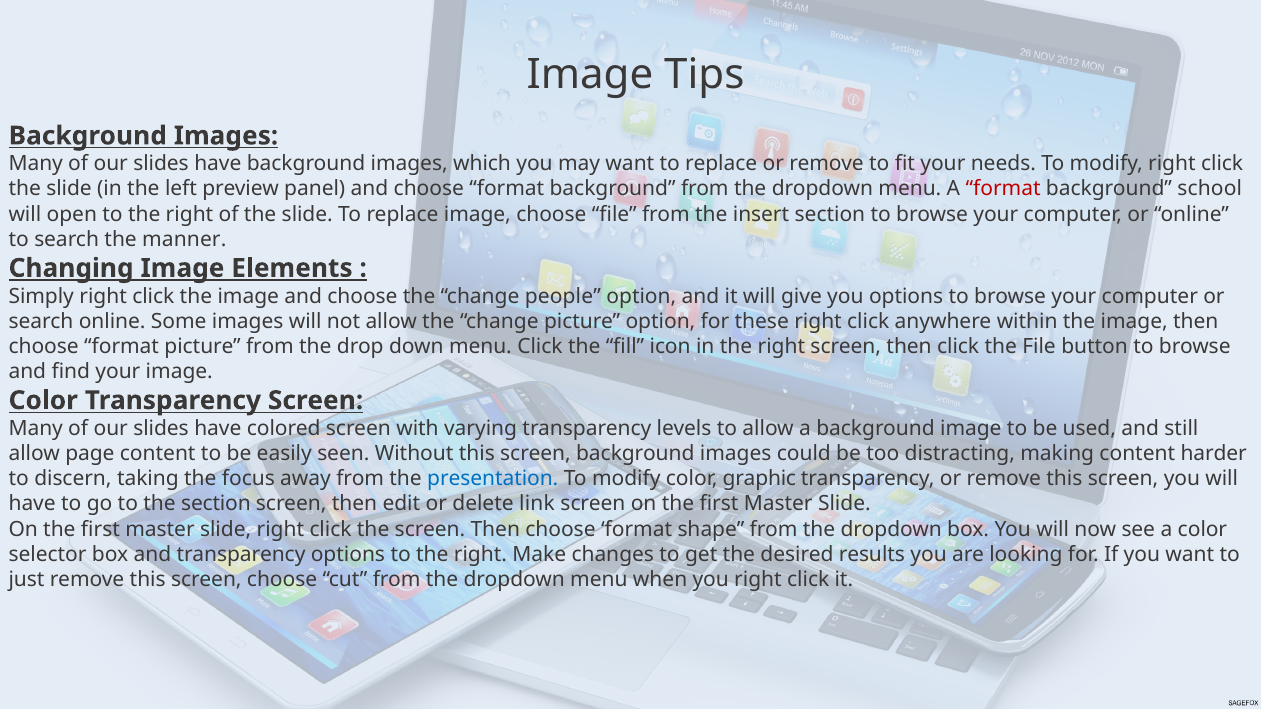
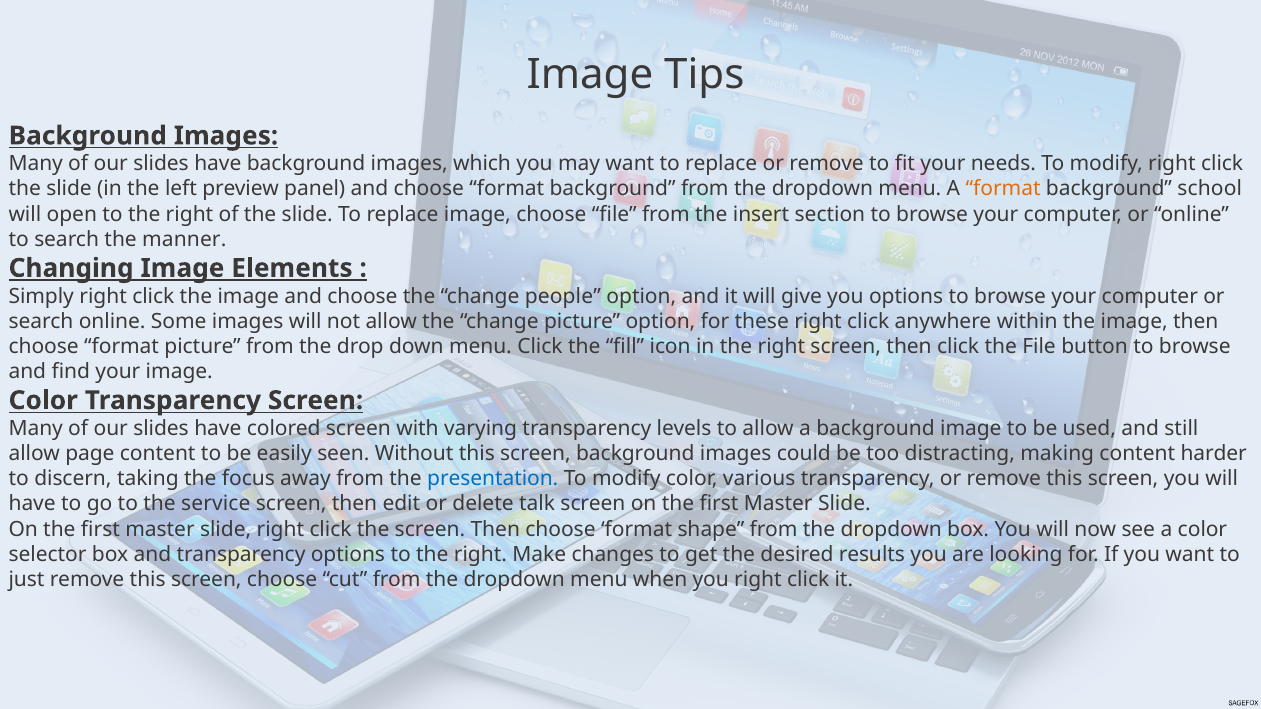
format colour: red -> orange (1003, 189)
graphic: graphic -> various (759, 479)
the section: section -> service (216, 504)
link: link -> talk (537, 504)
